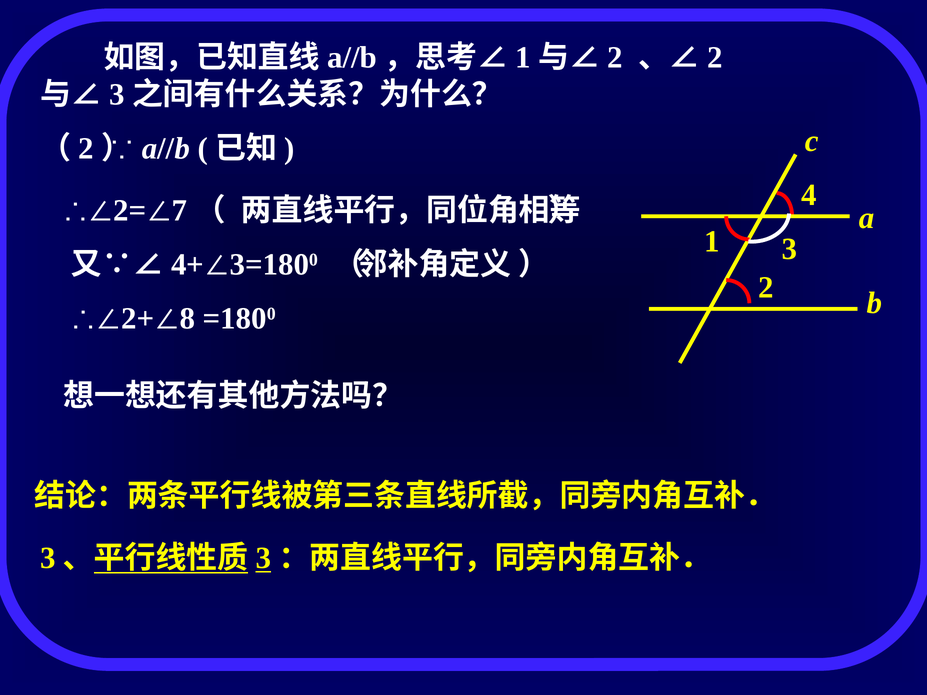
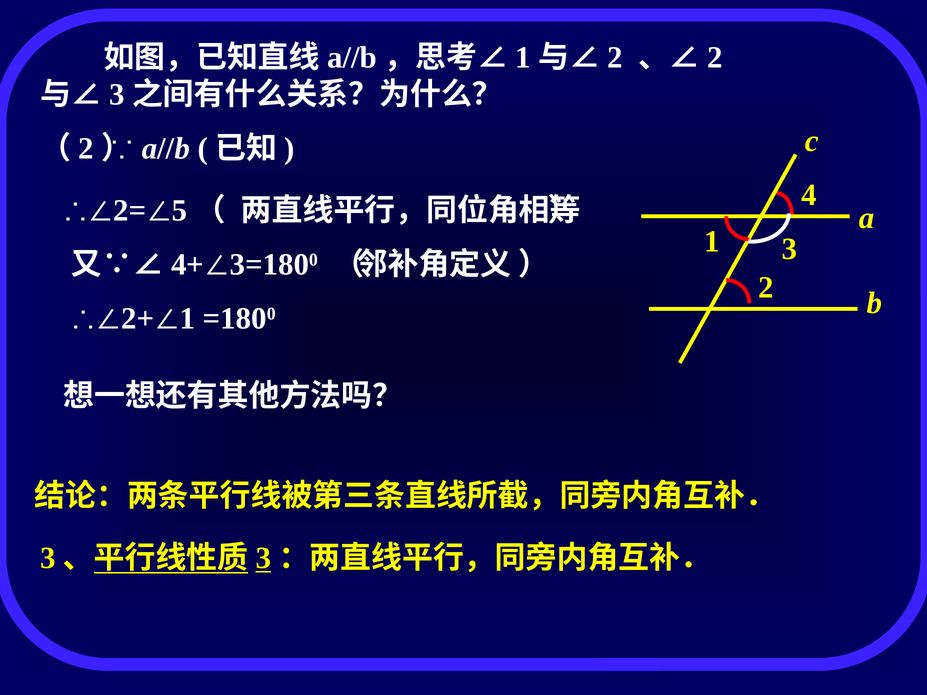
7: 7 -> 5 (180, 211)
8: 8 -> 1 (187, 319)
